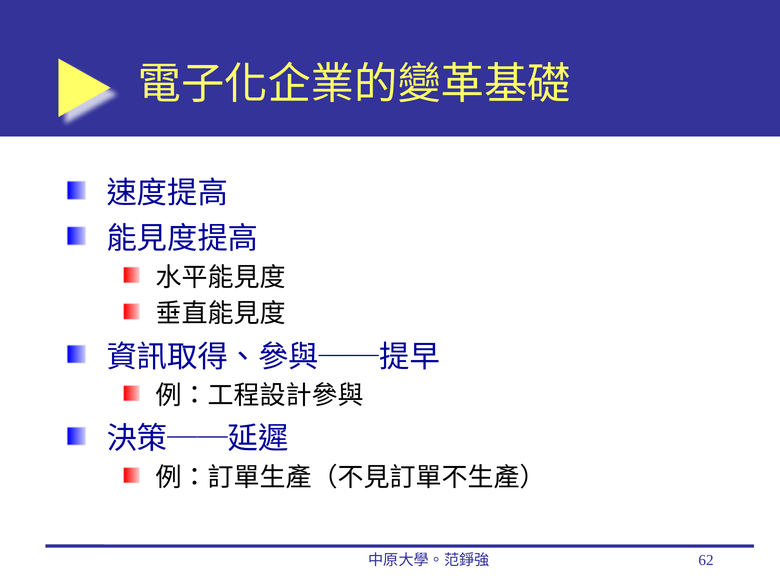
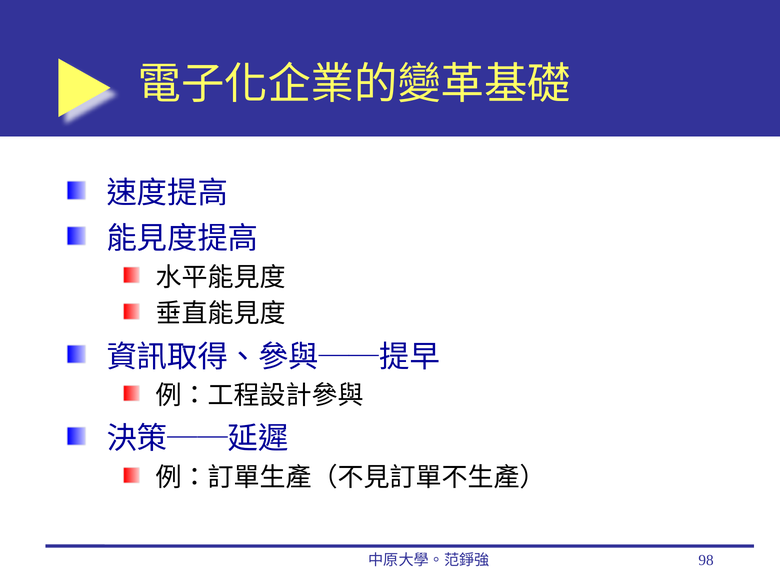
62: 62 -> 98 (706, 560)
